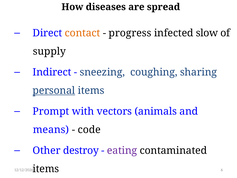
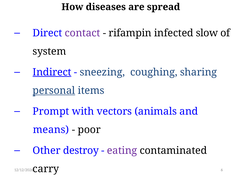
contact colour: orange -> purple (83, 33)
progress: progress -> rifampin (130, 33)
supply: supply -> system (49, 51)
Indirect underline: none -> present (52, 72)
code: code -> poor (89, 130)
items: items -> carry (46, 169)
